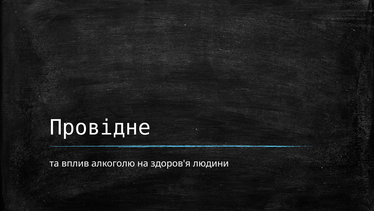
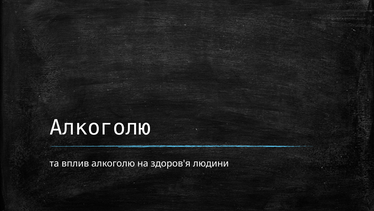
Провідне: Провідне -> Алкоголю (100, 127)
